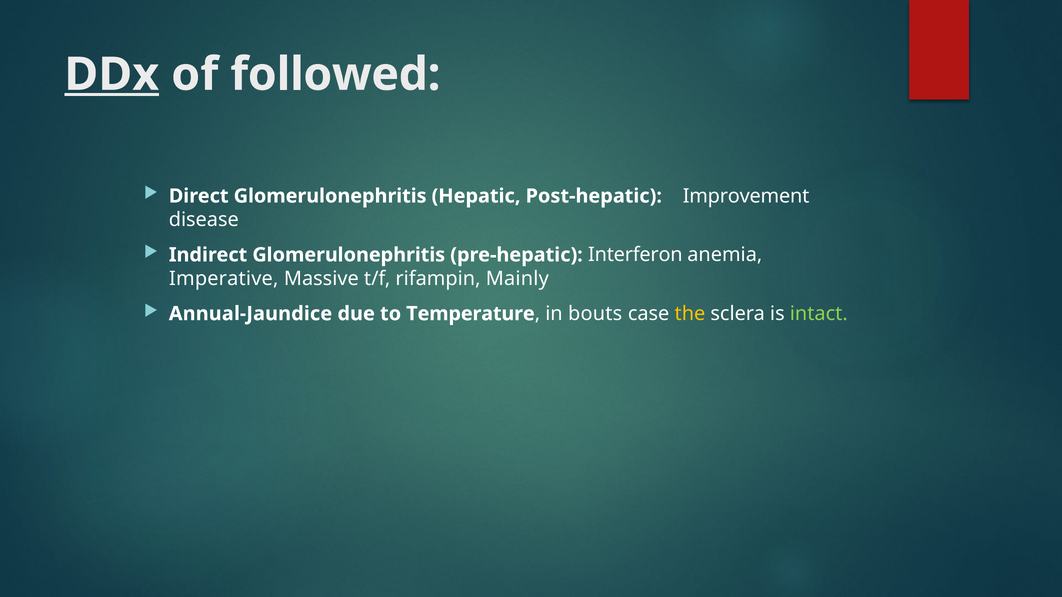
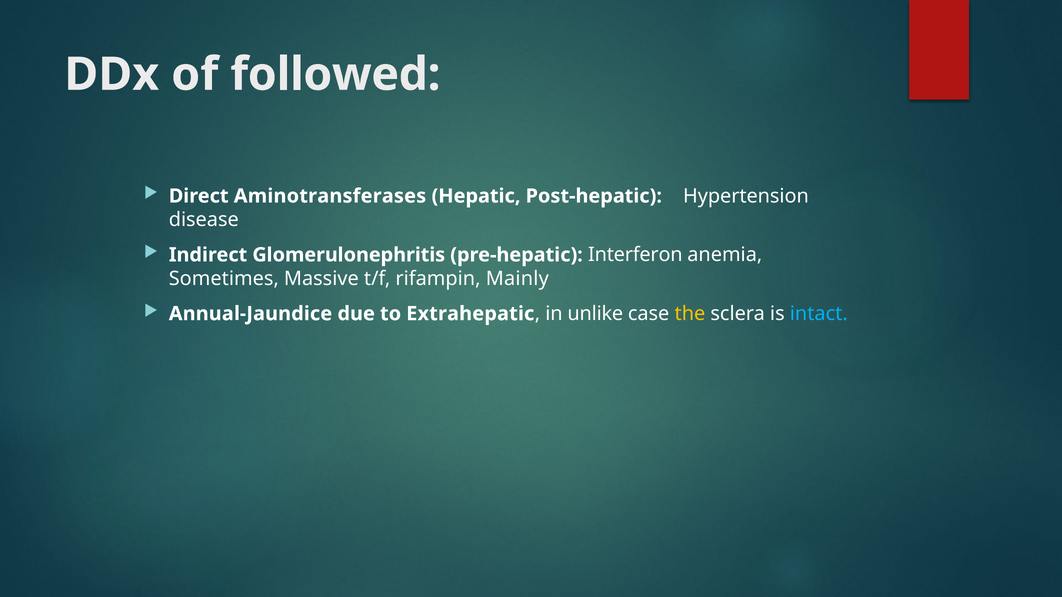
DDx underline: present -> none (112, 75)
Direct Glomerulonephritis: Glomerulonephritis -> Aminotransferases (330, 196)
Improvement: Improvement -> Hypertension (746, 196)
Imperative: Imperative -> Sometimes (224, 279)
Temperature: Temperature -> Extrahepatic (470, 314)
bouts: bouts -> unlike (595, 314)
intact colour: light green -> light blue (819, 314)
